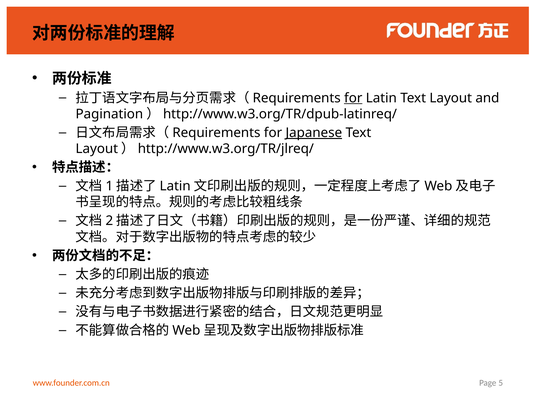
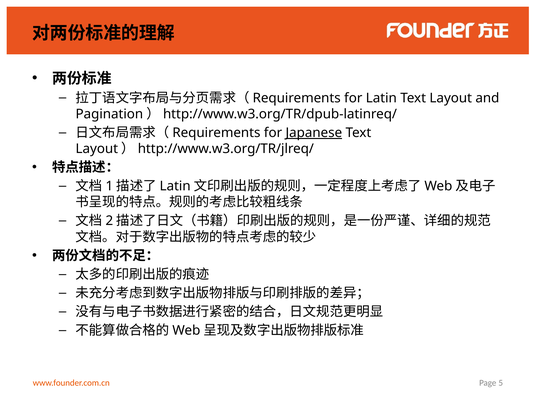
for underline: present -> none (353, 98)
